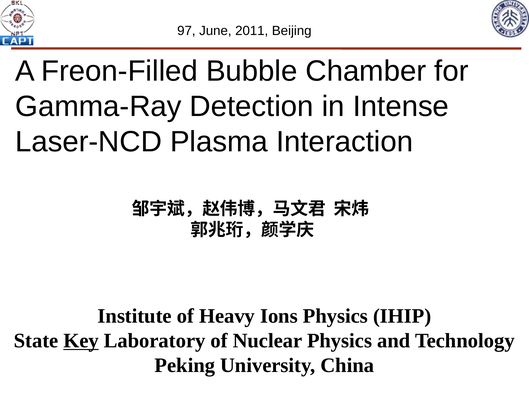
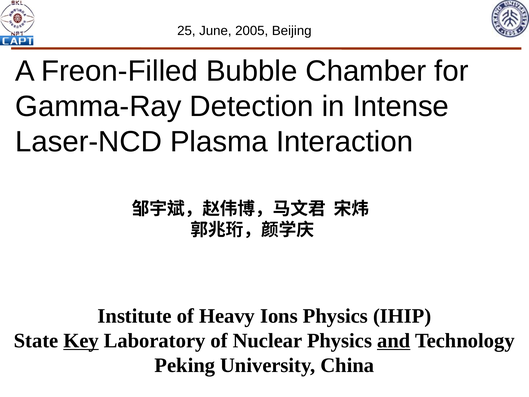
97: 97 -> 25 (186, 31)
2011: 2011 -> 2005 (252, 31)
and underline: none -> present (394, 340)
